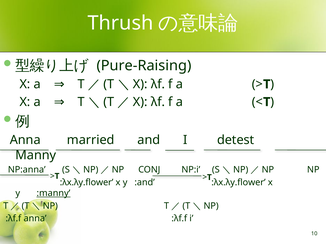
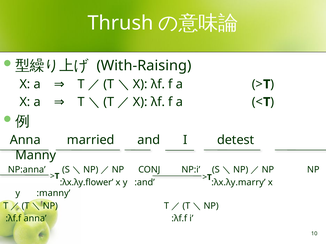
Pure-Raising: Pure-Raising -> With-Raising (144, 66)
:and :λx.λy.flower: :λx.λy.flower -> :λx.λy.marry (238, 183)
:manny underline: present -> none (53, 194)
